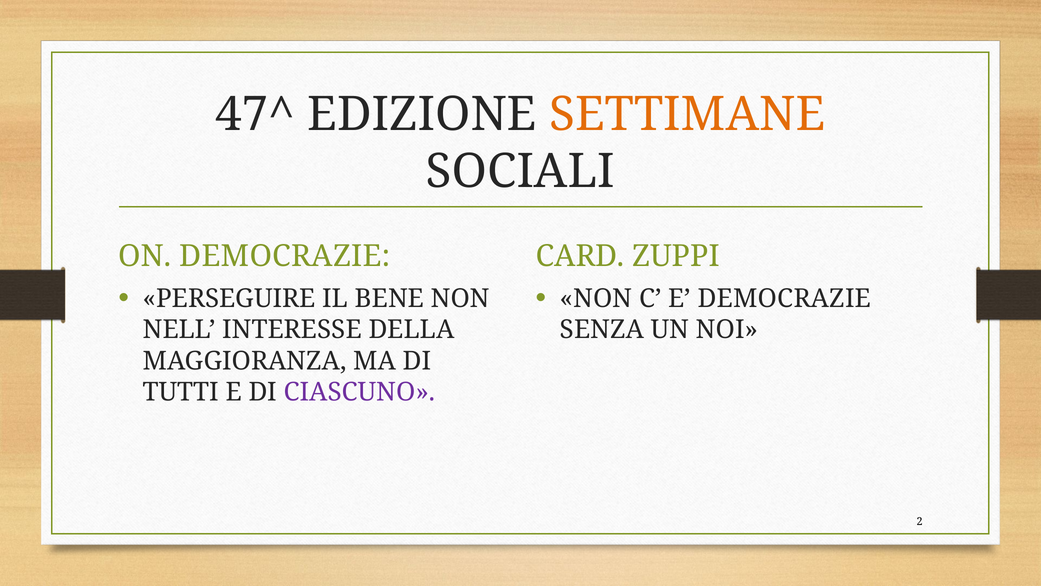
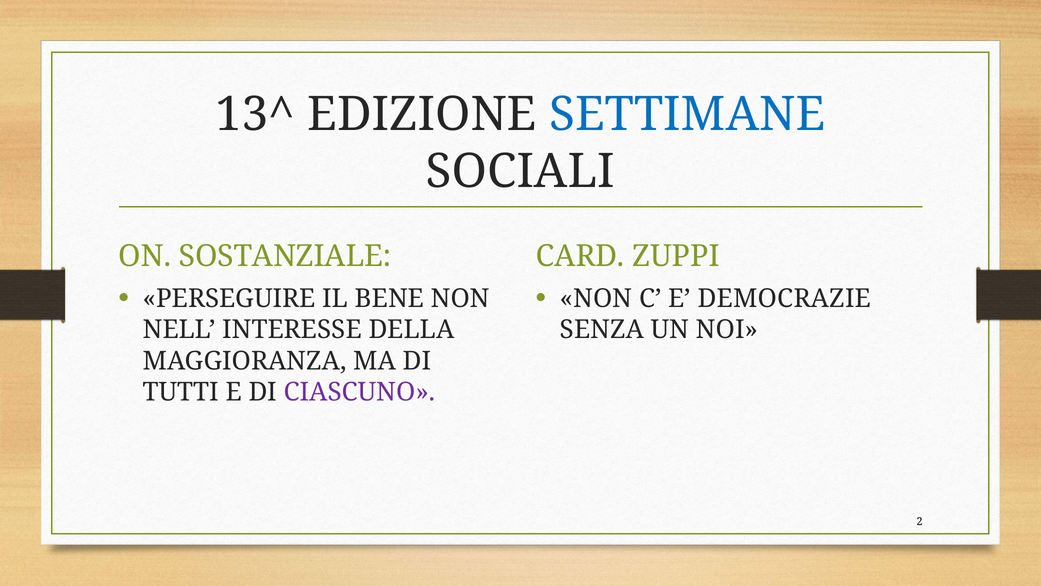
47^: 47^ -> 13^ (255, 114)
SETTIMANE colour: orange -> blue (687, 114)
ON DEMOCRAZIE: DEMOCRAZIE -> SOSTANZIALE (285, 256)
